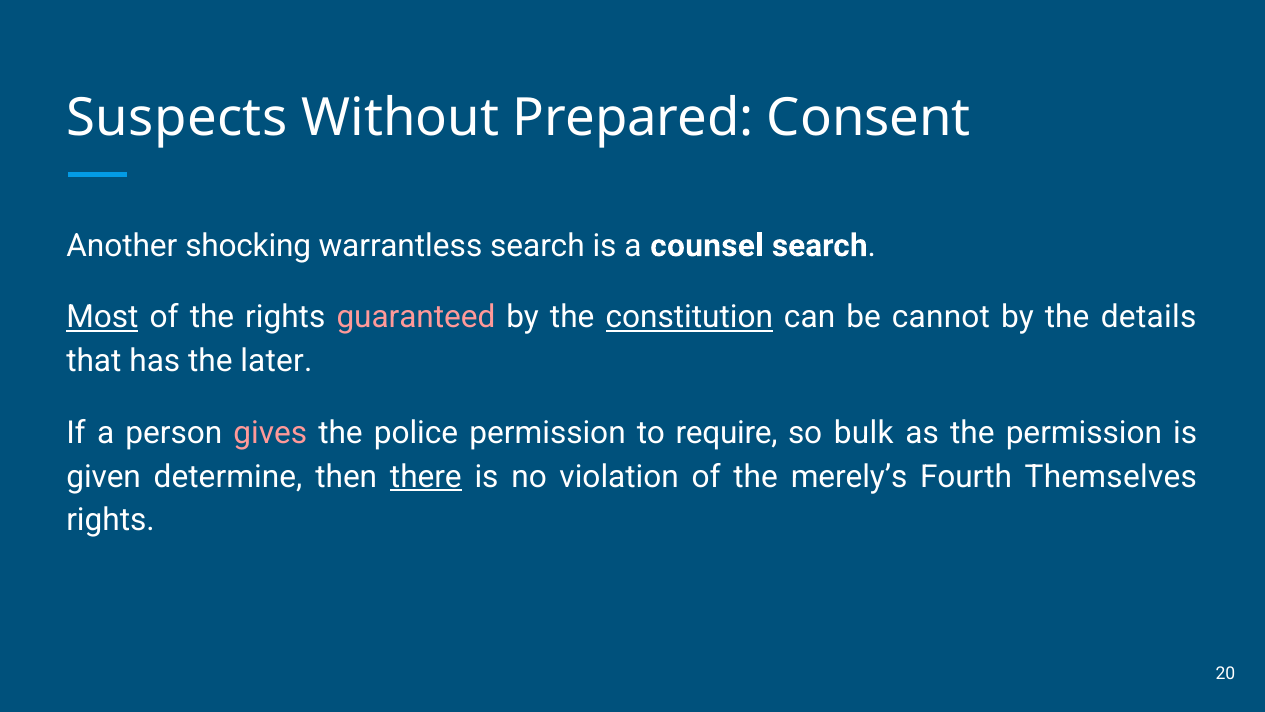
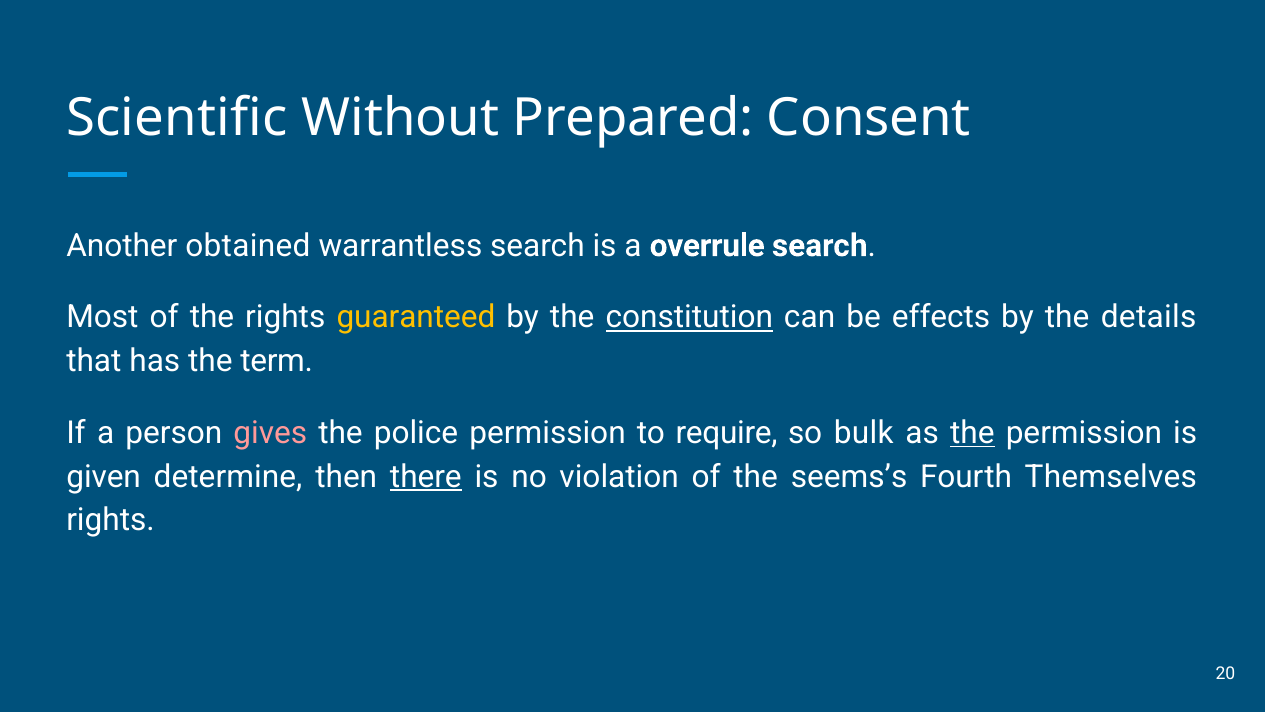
Suspects: Suspects -> Scientific (177, 118)
shocking: shocking -> obtained (248, 246)
counsel: counsel -> overrule (707, 246)
Most underline: present -> none (102, 317)
guaranteed colour: pink -> yellow (416, 317)
cannot: cannot -> effects (941, 317)
later: later -> term (277, 361)
the underline: none -> present (972, 433)
merely’s: merely’s -> seems’s (849, 476)
